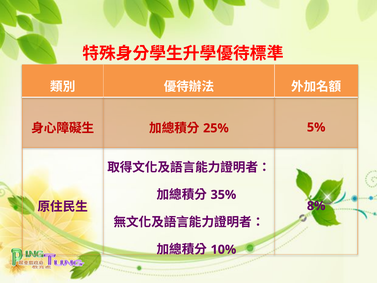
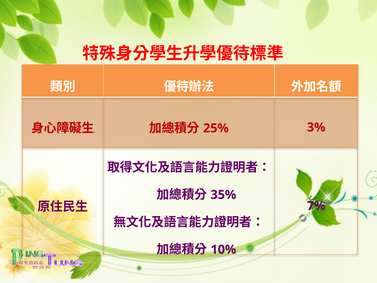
5%: 5% -> 3% (316, 127)
8%: 8% -> 7% (316, 206)
